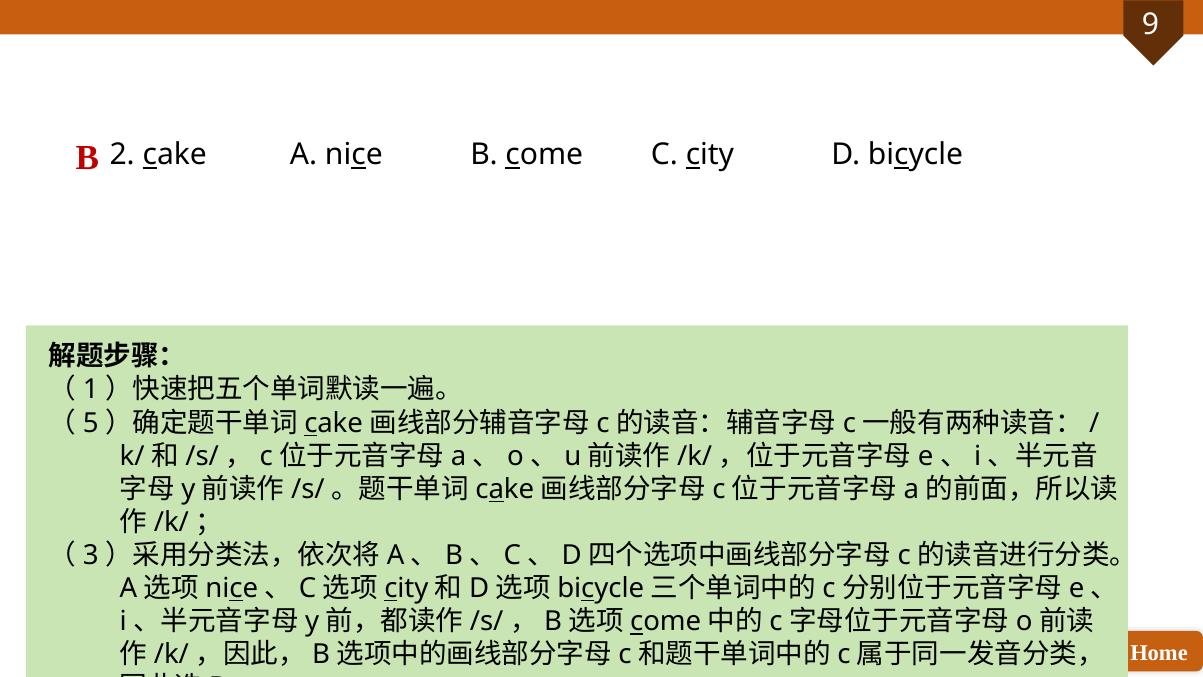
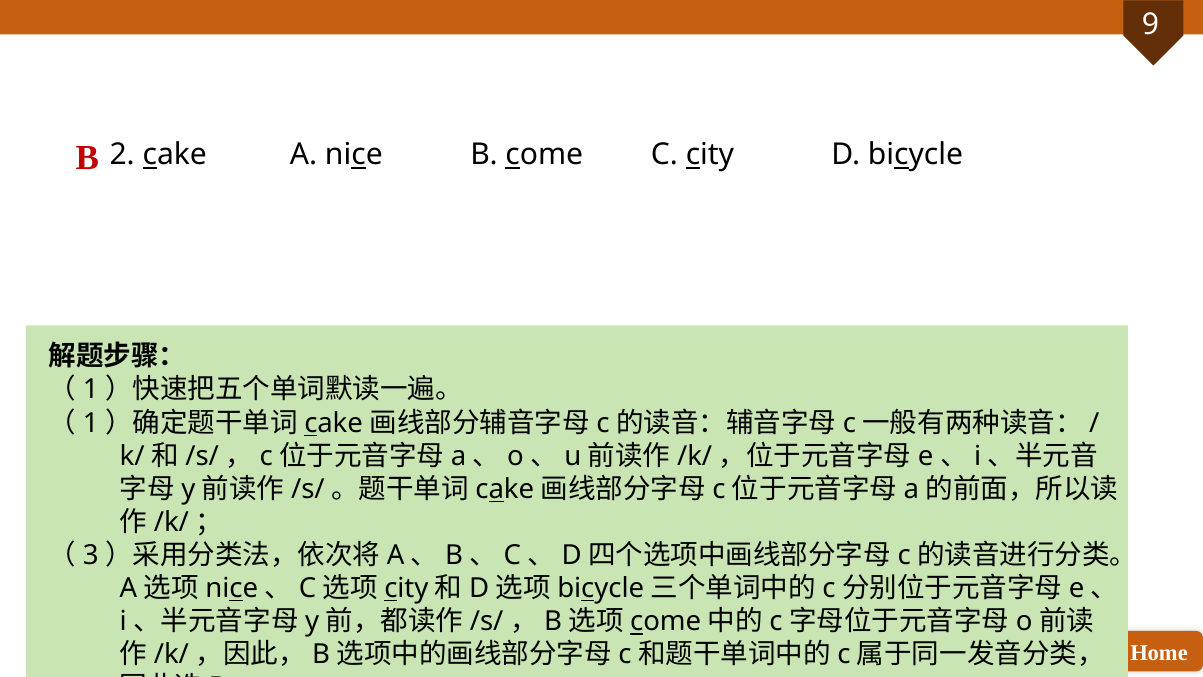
5: 5 -> 1 (91, 423)
